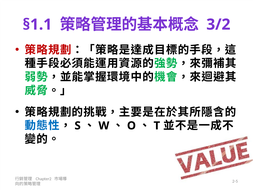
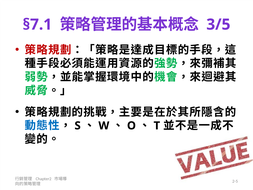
§1.1: §1.1 -> §7.1 (37, 24)
3/2: 3/2 -> 3/5 (218, 24)
